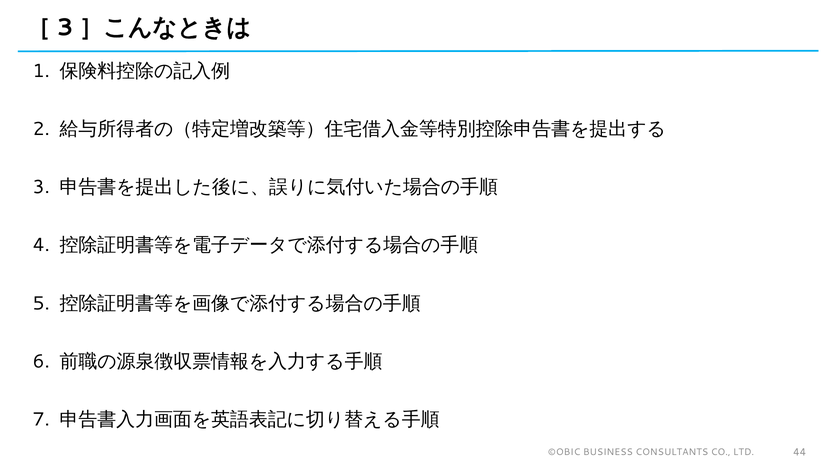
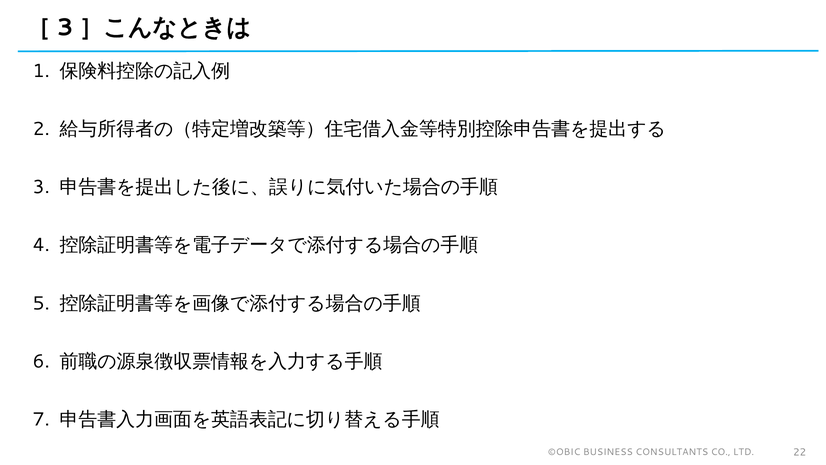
44: 44 -> 22 (800, 452)
